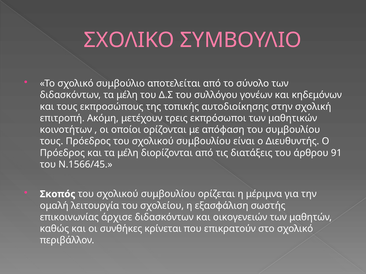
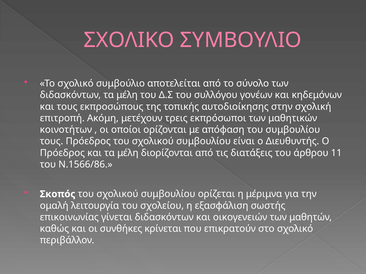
91: 91 -> 11 (336, 153)
Ν.1566/45: Ν.1566/45 -> Ν.1566/86 (85, 165)
άρχισε: άρχισε -> γίνεται (117, 218)
